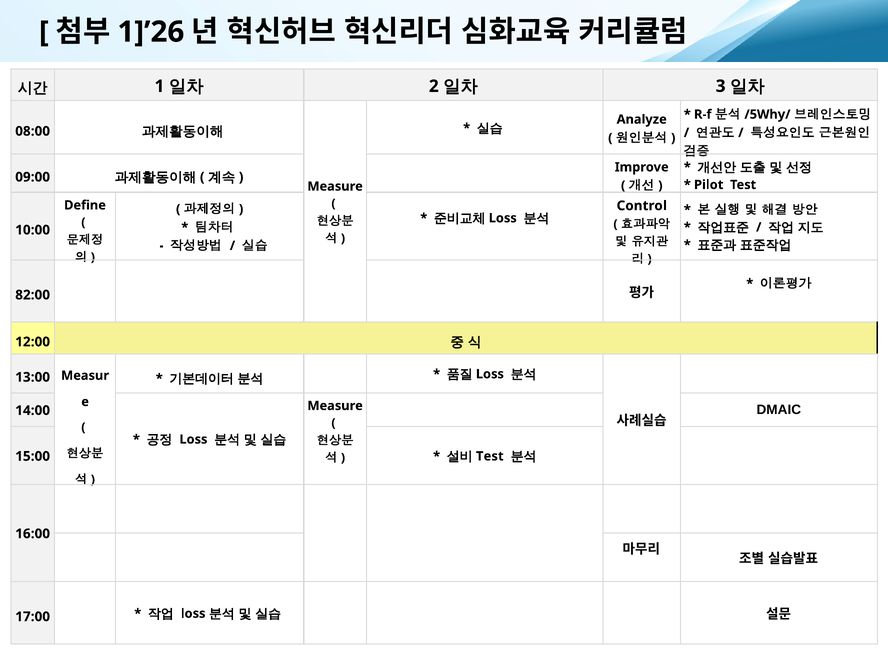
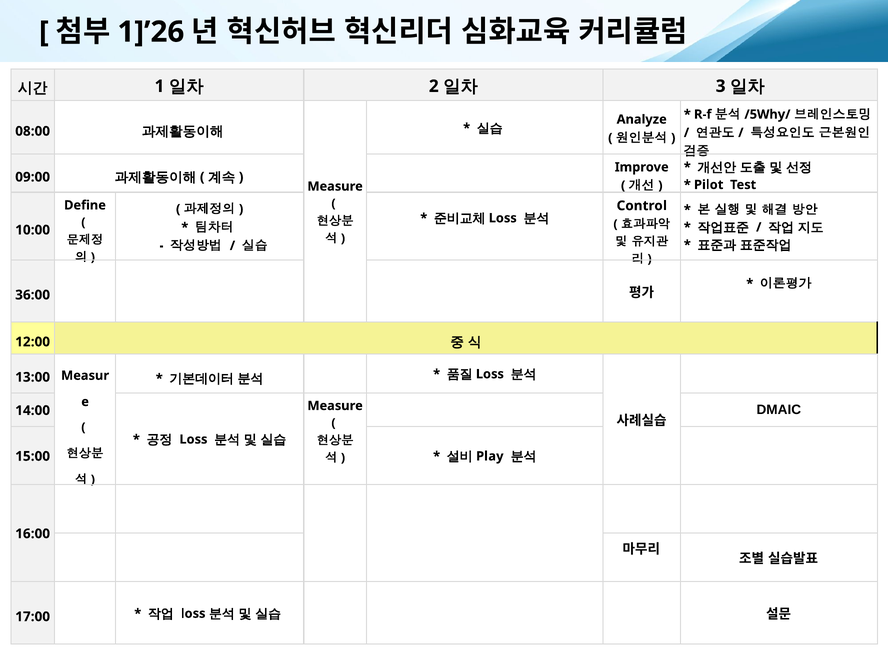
82:00: 82:00 -> 36:00 (33, 295)
Test: Test -> Play (490, 456)
